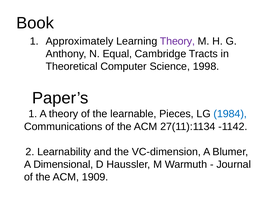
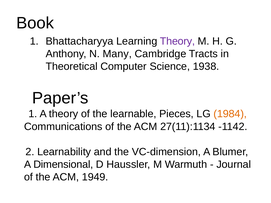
Approximately: Approximately -> Bhattacharyya (79, 41)
Equal: Equal -> Many (117, 54)
1998: 1998 -> 1938 (206, 67)
1984 colour: blue -> orange (230, 114)
1909: 1909 -> 1949 (95, 177)
